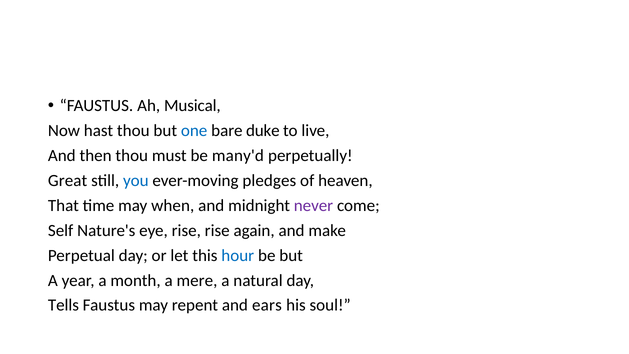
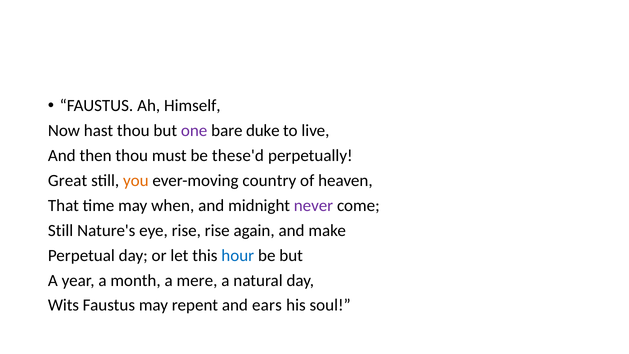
Musical: Musical -> Himself (192, 106)
one colour: blue -> purple (194, 131)
many'd: many'd -> these'd (238, 156)
you colour: blue -> orange (136, 180)
pledges: pledges -> country (269, 180)
Self: Self -> Still (61, 230)
Tells: Tells -> Wits (63, 305)
